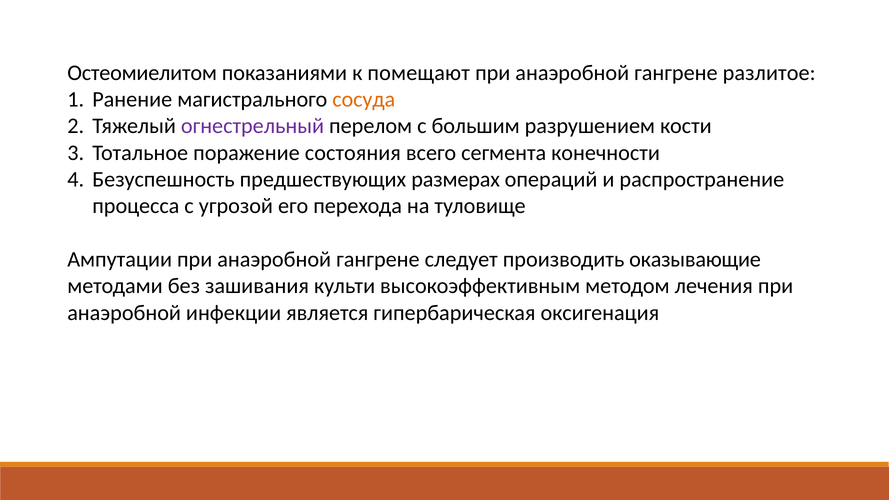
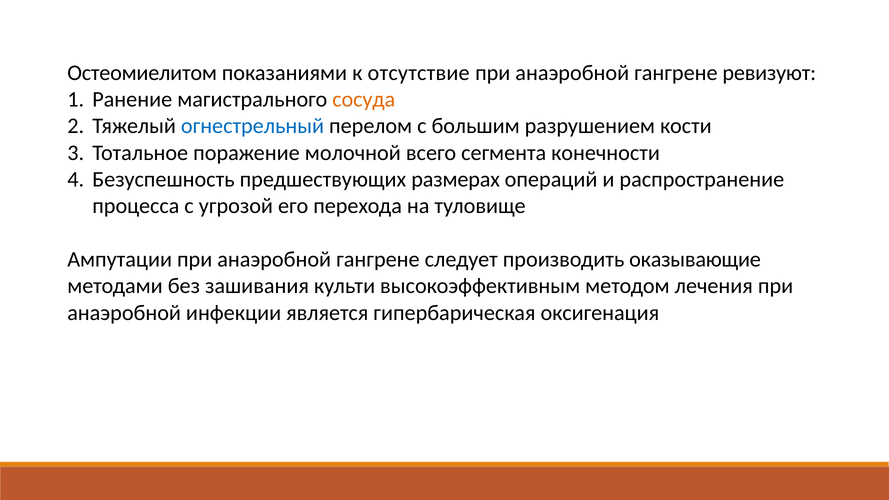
помещают: помещают -> отсутствие (419, 73)
разлитое: разлитое -> ревизуют (769, 73)
огнестрельный colour: purple -> blue (253, 126)
состояния: состояния -> молочной (353, 153)
